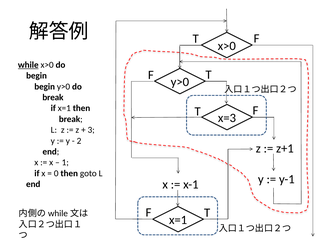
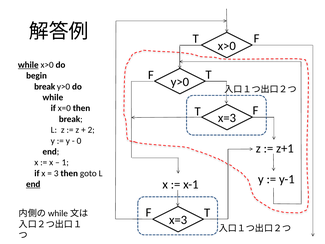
begin: begin -> break (45, 86)
break: break -> while (53, 97)
if x=1: x=1 -> x=0 (64, 108)
3: 3 -> 2 (91, 130)
2: 2 -> 0 (79, 141)
0: 0 -> 3 (56, 173)
end underline: none -> present (33, 184)
x=1: x=1 -> x=3 (178, 220)
